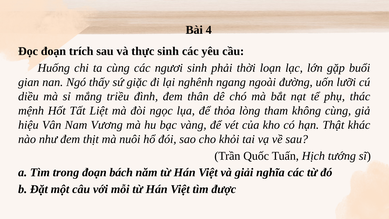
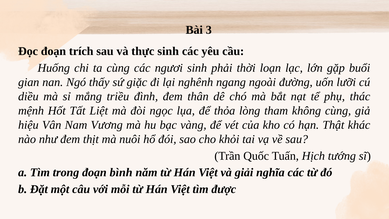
4: 4 -> 3 (209, 30)
bách: bách -> bình (121, 172)
